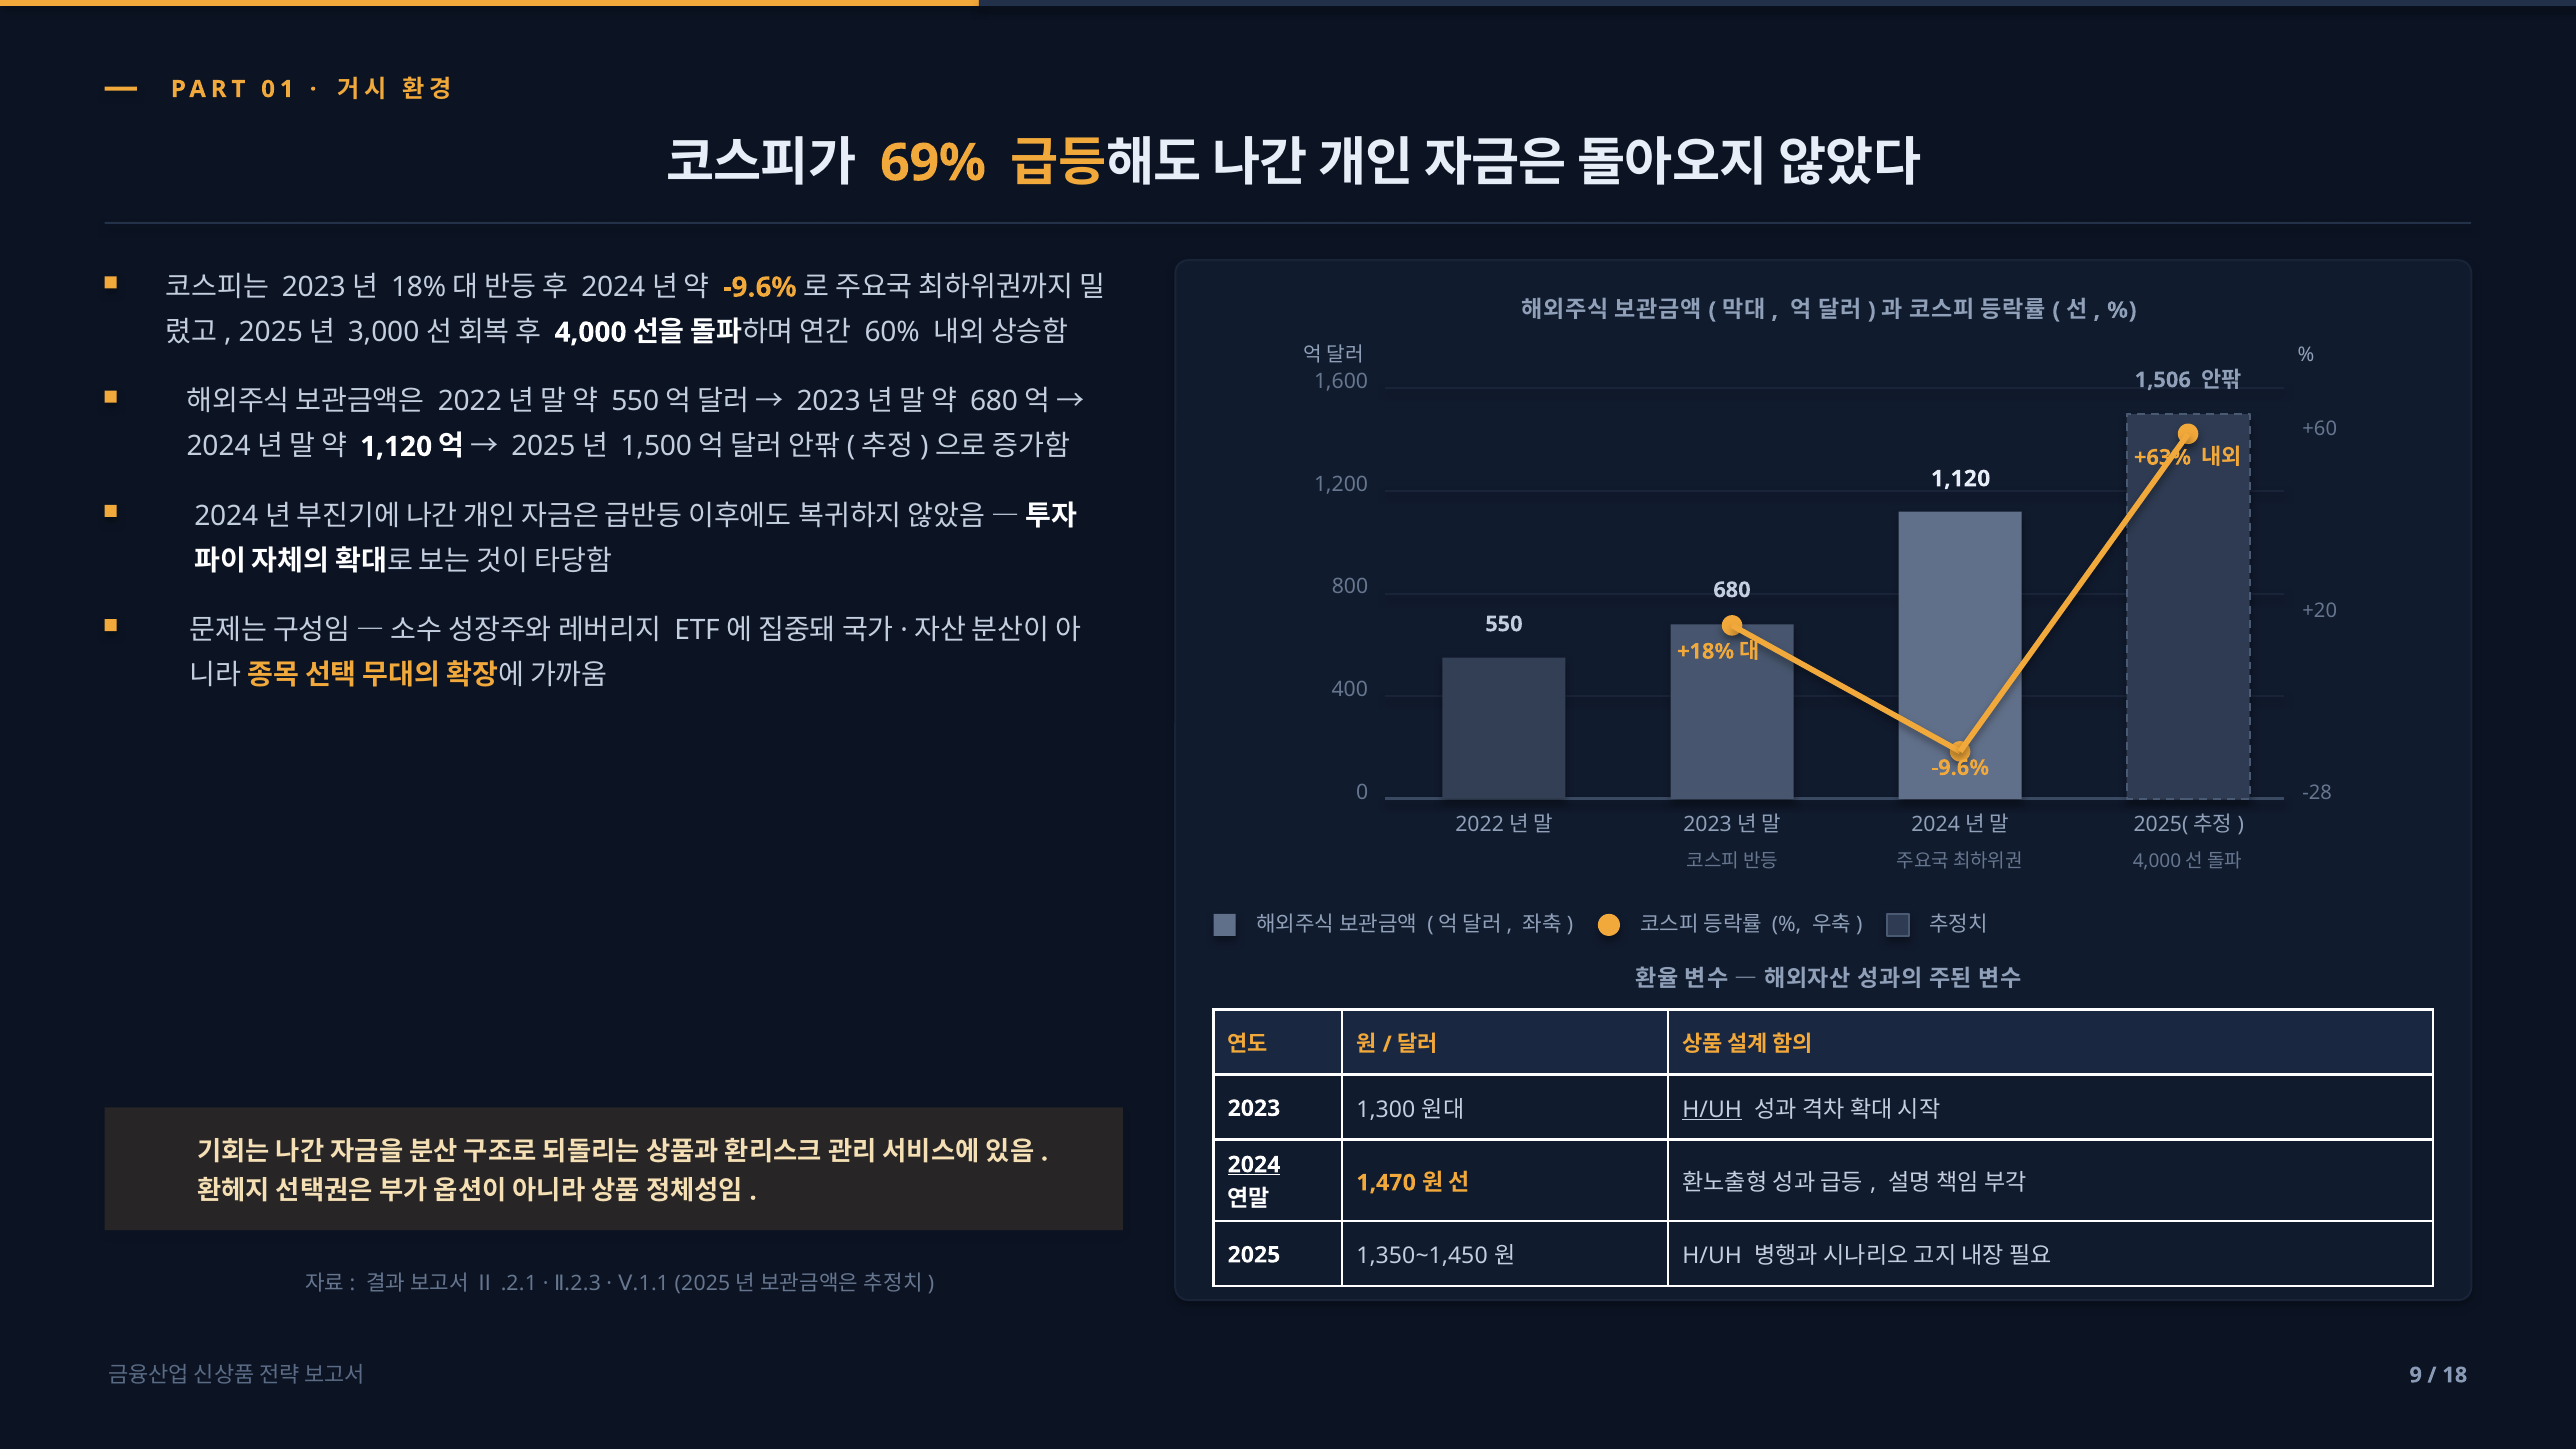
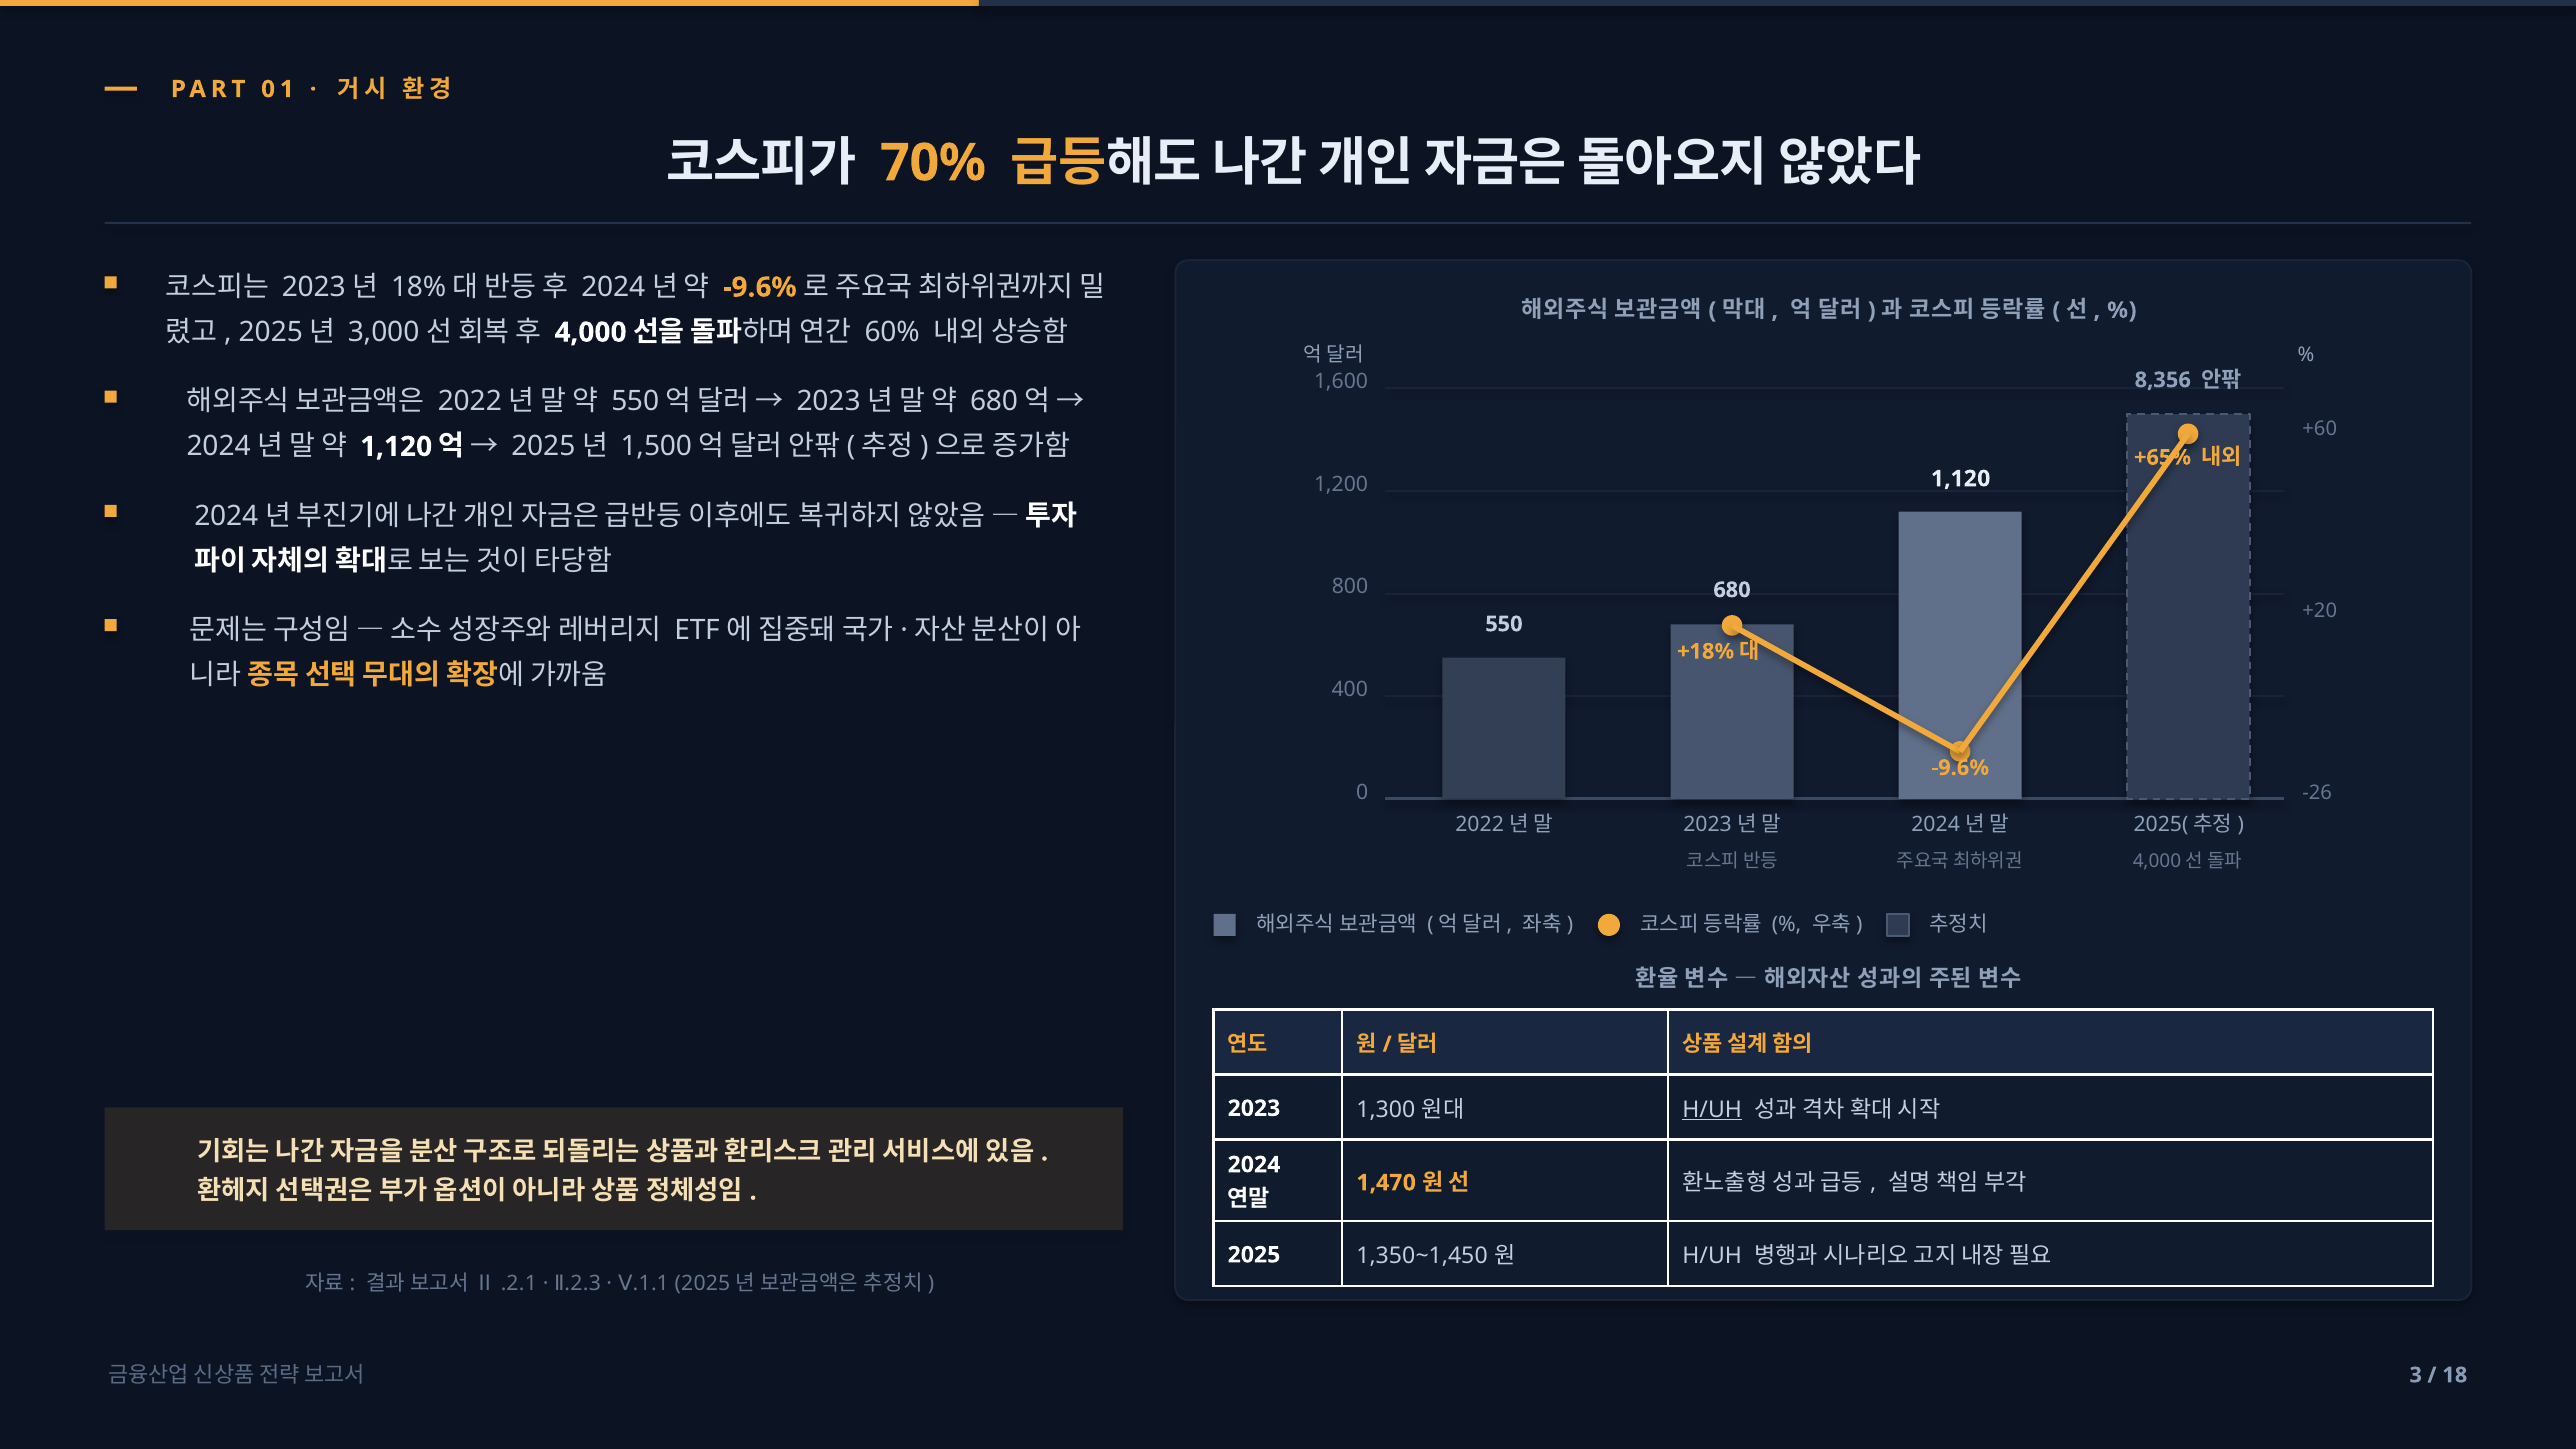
69%: 69% -> 70% (933, 163)
1,506: 1,506 -> 8,356 (2163, 380)
+63%: +63% -> +65% (2163, 458)
-28: -28 -> -26 (2317, 793)
2024 underline: present -> none (1254, 1165)
9: 9 -> 3 (2416, 1375)
